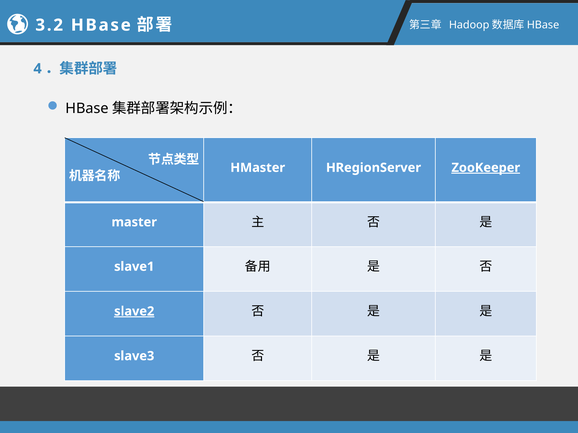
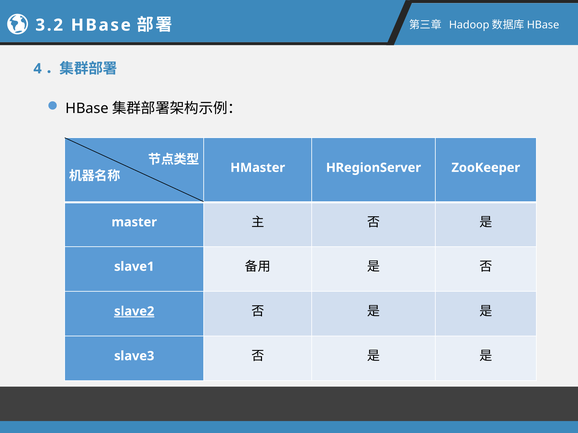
ZooKeeper underline: present -> none (486, 168)
